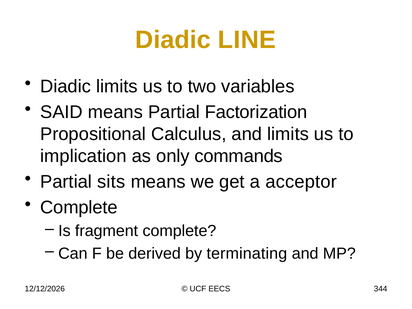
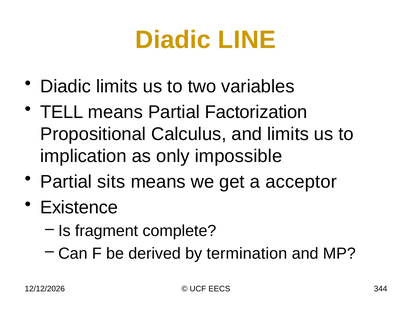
SAID: SAID -> TELL (62, 112)
commands: commands -> impossible (239, 156)
Complete: Complete -> Existence (79, 207)
terminating: terminating -> termination (247, 253)
